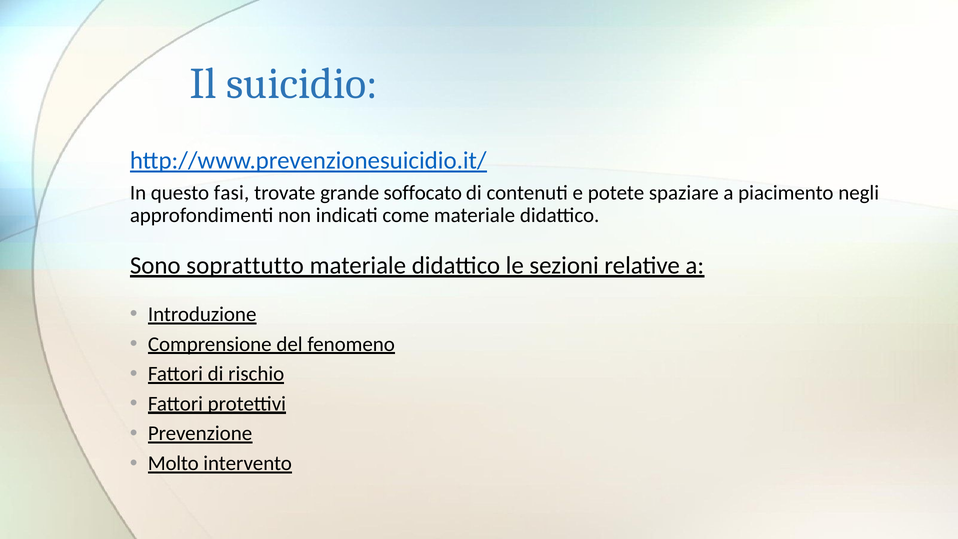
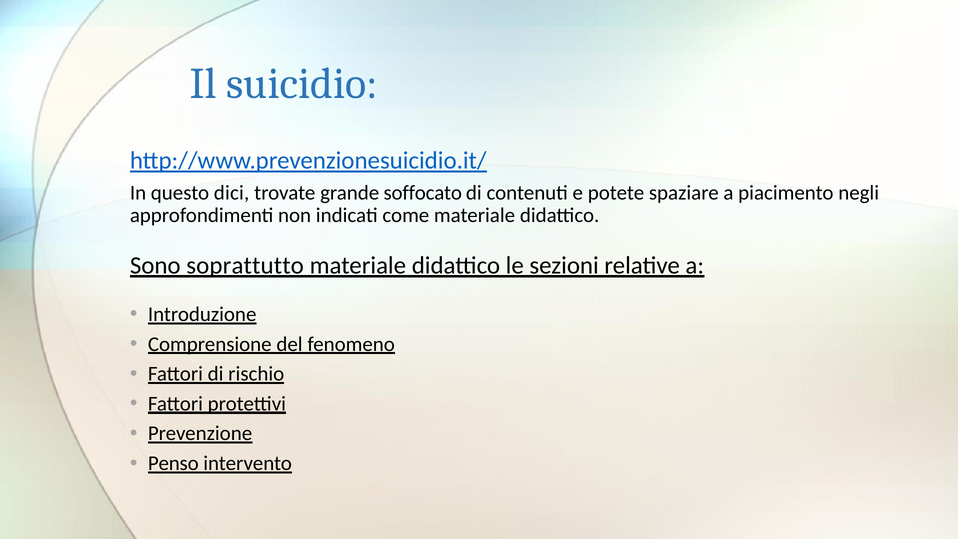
fasi: fasi -> dici (232, 193)
Molto: Molto -> Penso (173, 463)
